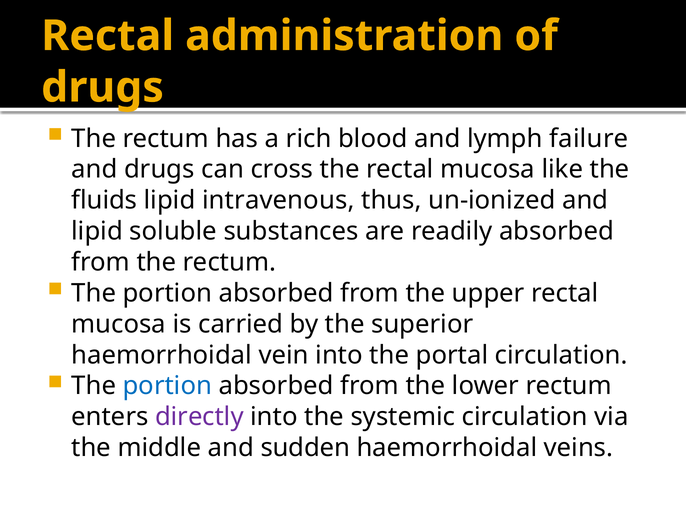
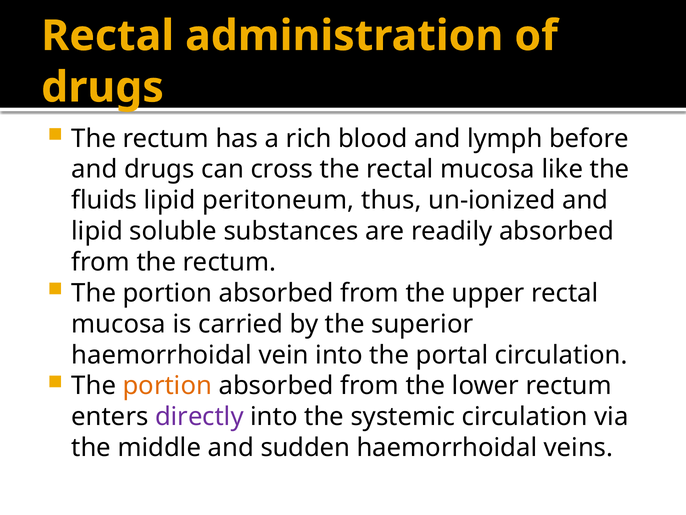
failure: failure -> before (589, 138)
intravenous: intravenous -> peritoneum (278, 200)
portion colour: blue -> orange (167, 386)
